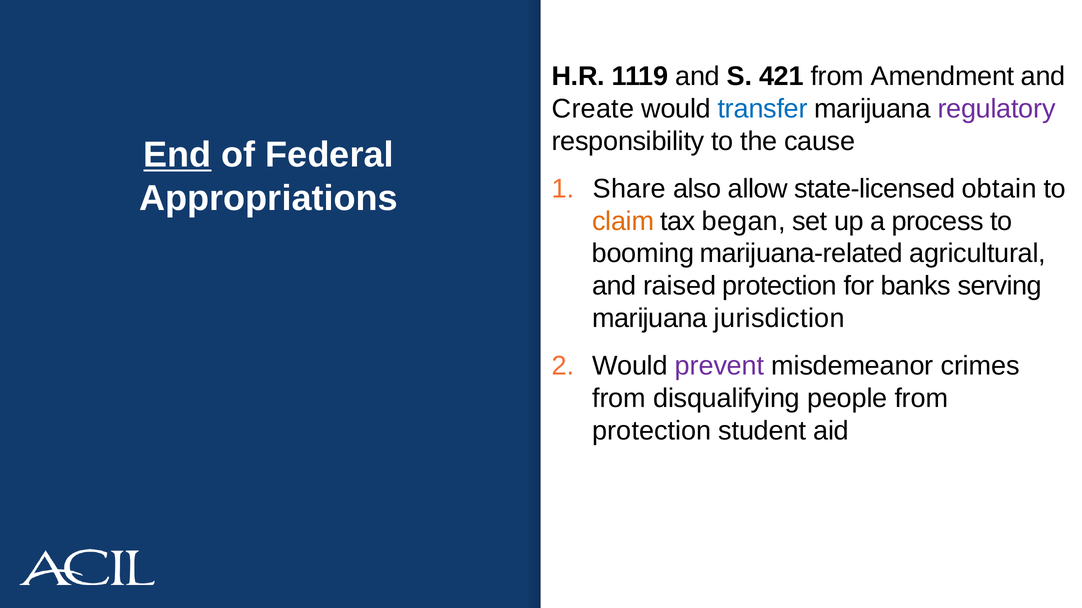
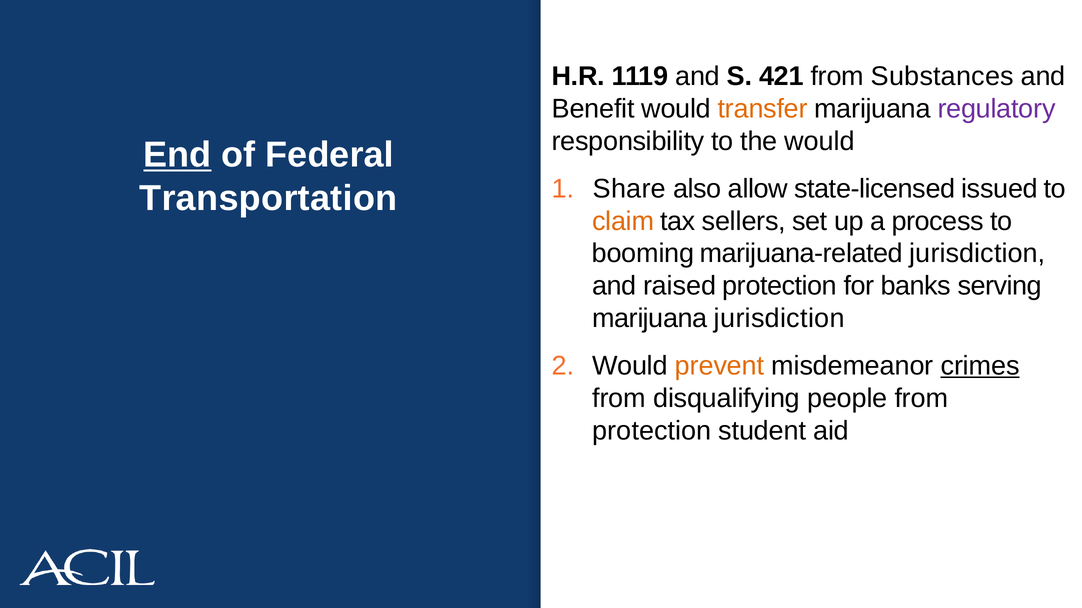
Amendment: Amendment -> Substances (942, 76)
Create: Create -> Benefit (593, 109)
transfer colour: blue -> orange (763, 109)
the cause: cause -> would (820, 141)
obtain: obtain -> issued (999, 189)
Appropriations: Appropriations -> Transportation (268, 198)
began: began -> sellers (744, 221)
marijuana-related agricultural: agricultural -> jurisdiction (977, 254)
prevent colour: purple -> orange (720, 366)
crimes underline: none -> present (980, 366)
